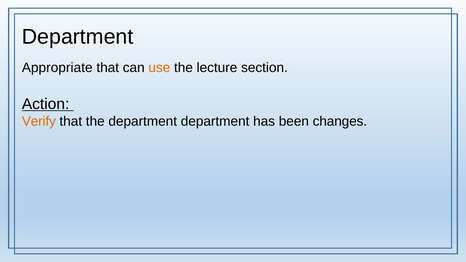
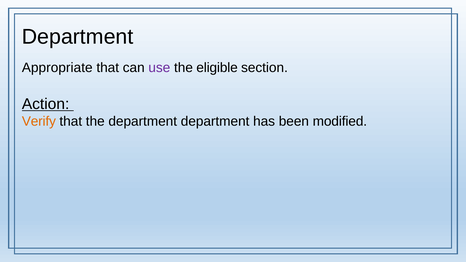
use colour: orange -> purple (159, 68)
lecture: lecture -> eligible (217, 68)
changes: changes -> modified (340, 121)
